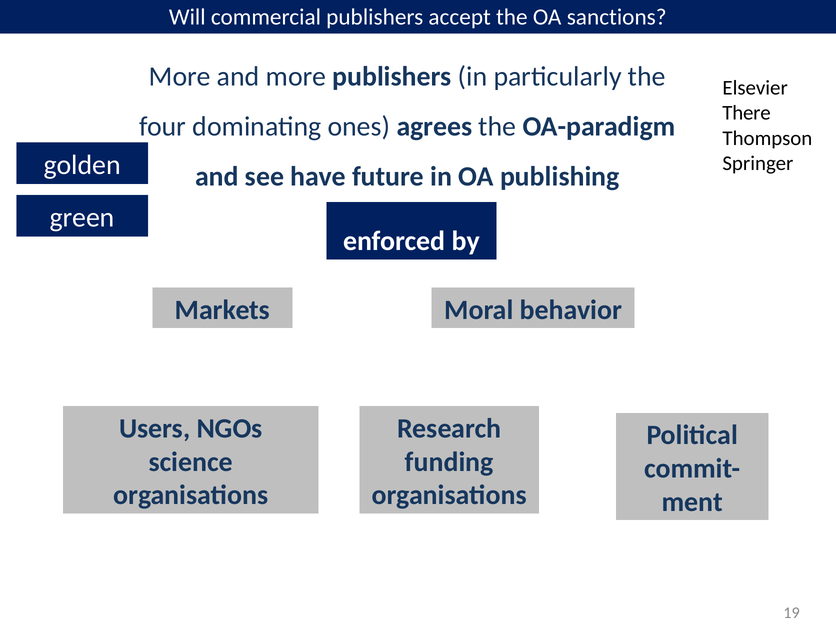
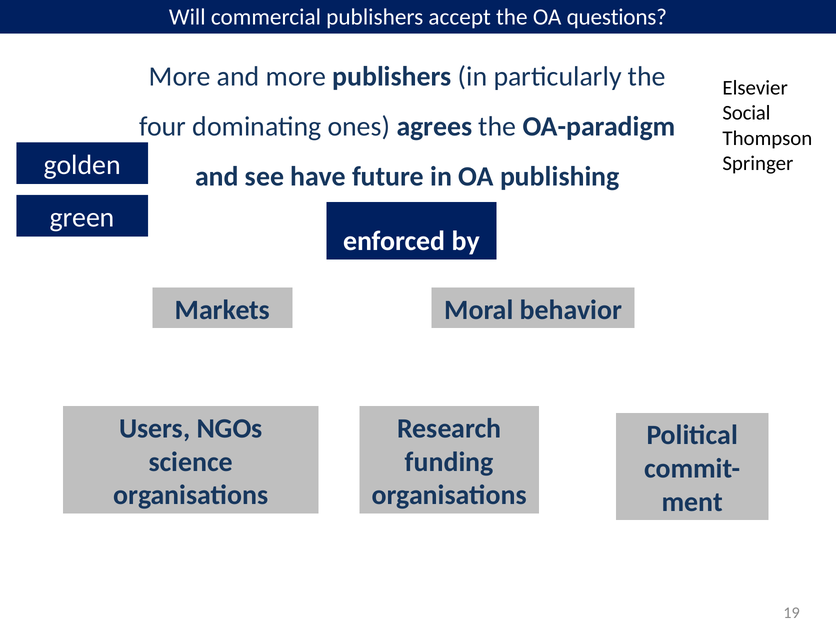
sanctions: sanctions -> questions (617, 17)
There: There -> Social (746, 113)
